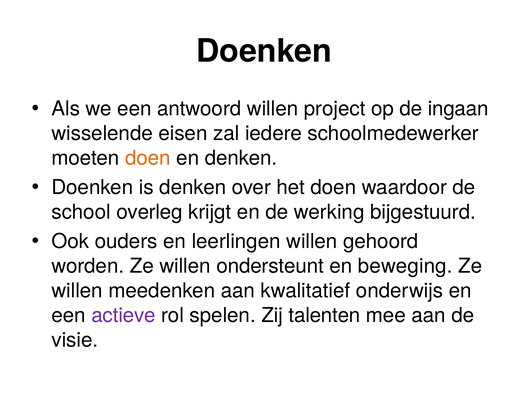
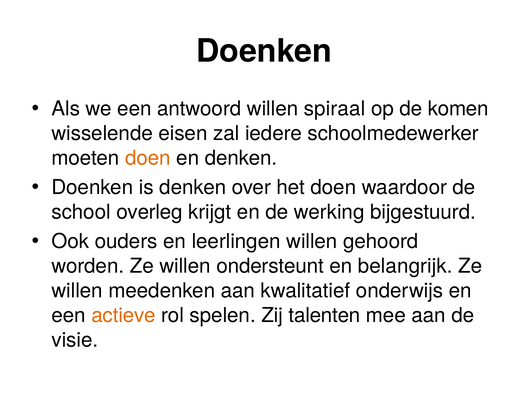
project: project -> spiraal (335, 109)
ingaan: ingaan -> komen (458, 109)
beweging: beweging -> belangrijk (405, 266)
actieve colour: purple -> orange (124, 315)
